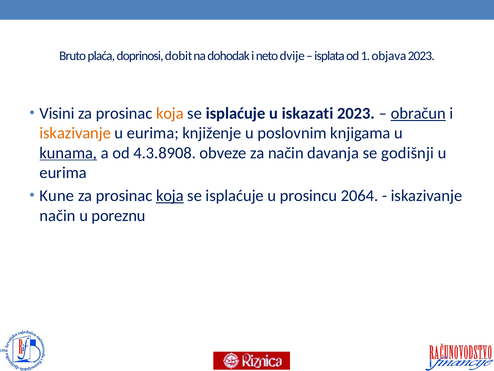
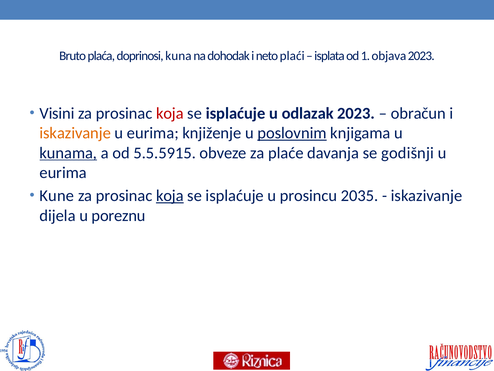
dobit: dobit -> kuna (178, 56)
dvije: dvije -> plaći (292, 56)
koja colour: orange -> red (170, 113)
iskazati: iskazati -> odlazak (308, 113)
obračun underline: present -> none (418, 113)
poslovnim underline: none -> present (292, 133)
4.3.8908: 4.3.8908 -> 5.5.5915 (165, 153)
za način: način -> plaće (286, 153)
2064: 2064 -> 2035 (360, 196)
način: način -> dijela (58, 215)
